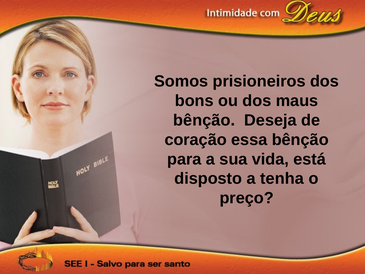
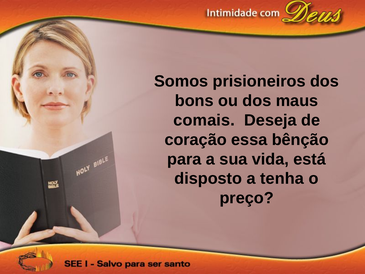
bênção: bênção -> comais (204, 120)
